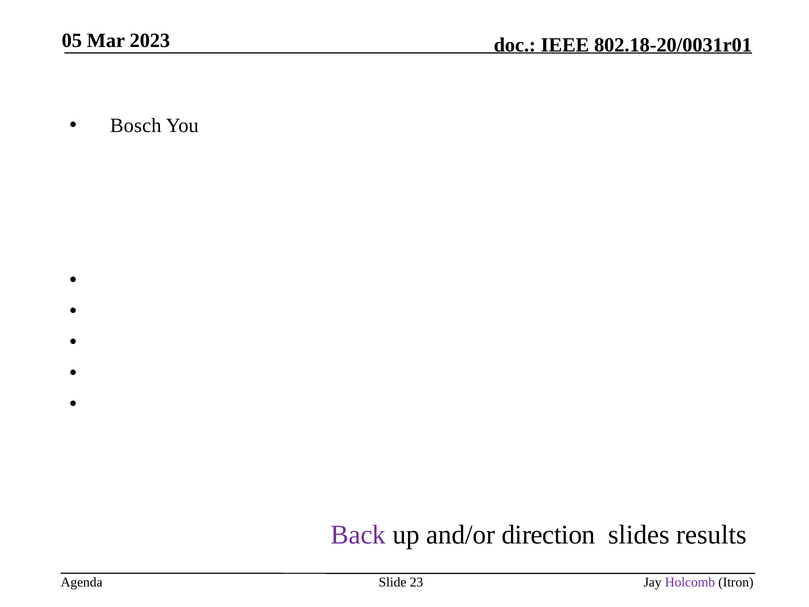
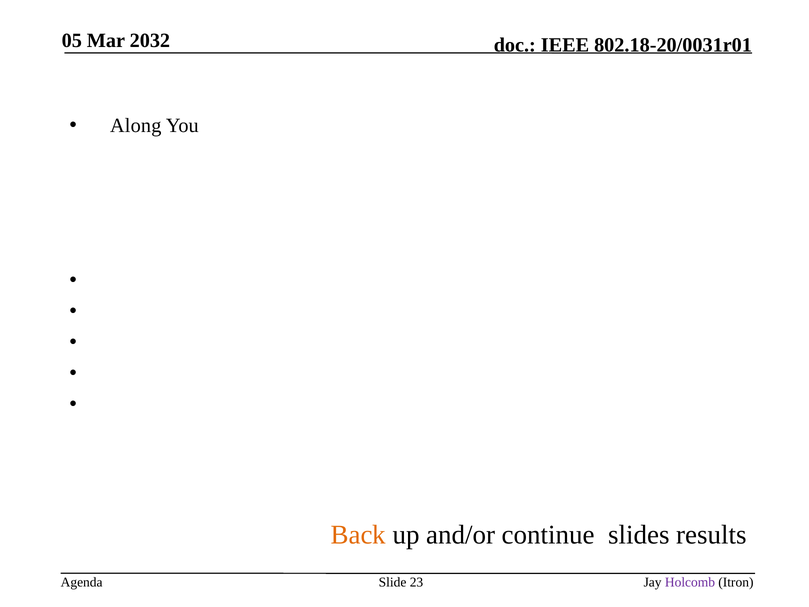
2023: 2023 -> 2032 (150, 40)
Bosch: Bosch -> Along (136, 125)
Back colour: purple -> orange (358, 534)
direction: direction -> continue (548, 534)
